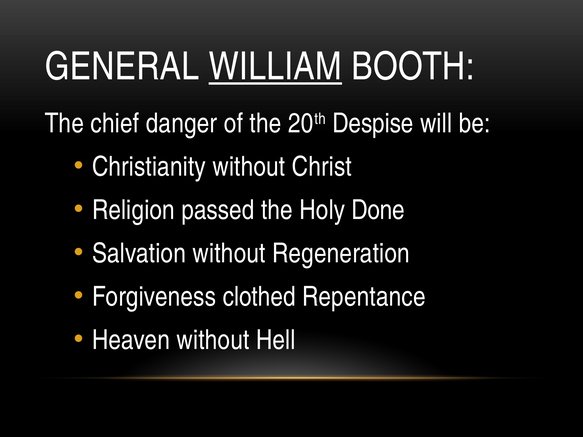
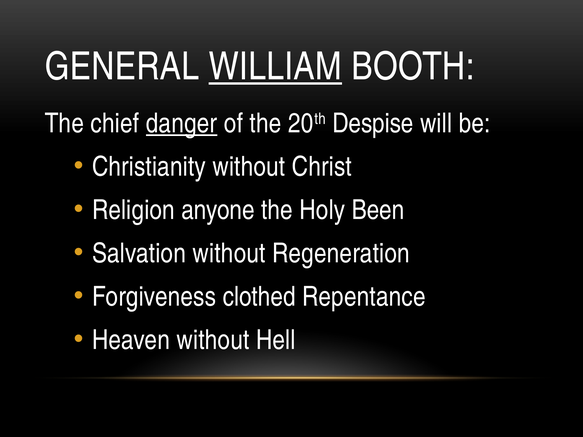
danger underline: none -> present (181, 123)
passed: passed -> anyone (218, 210)
Done: Done -> Been (378, 210)
